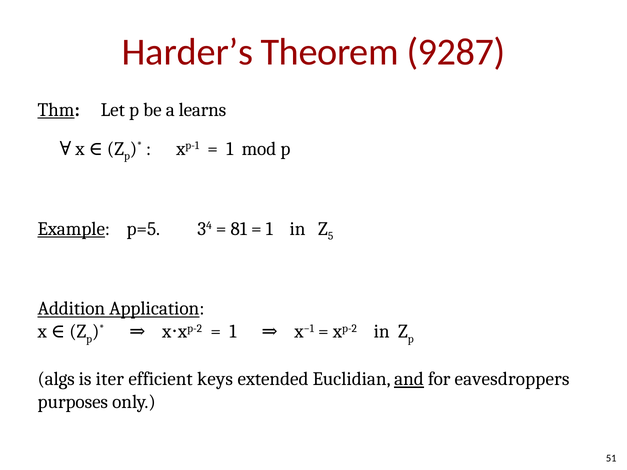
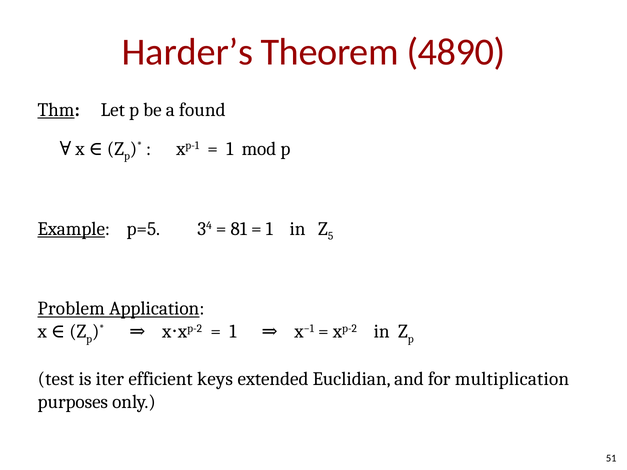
9287: 9287 -> 4890 (456, 52)
learns: learns -> found (202, 110)
Addition: Addition -> Problem (71, 309)
algs: algs -> test (56, 379)
and underline: present -> none (409, 379)
eavesdroppers: eavesdroppers -> multiplication (512, 379)
